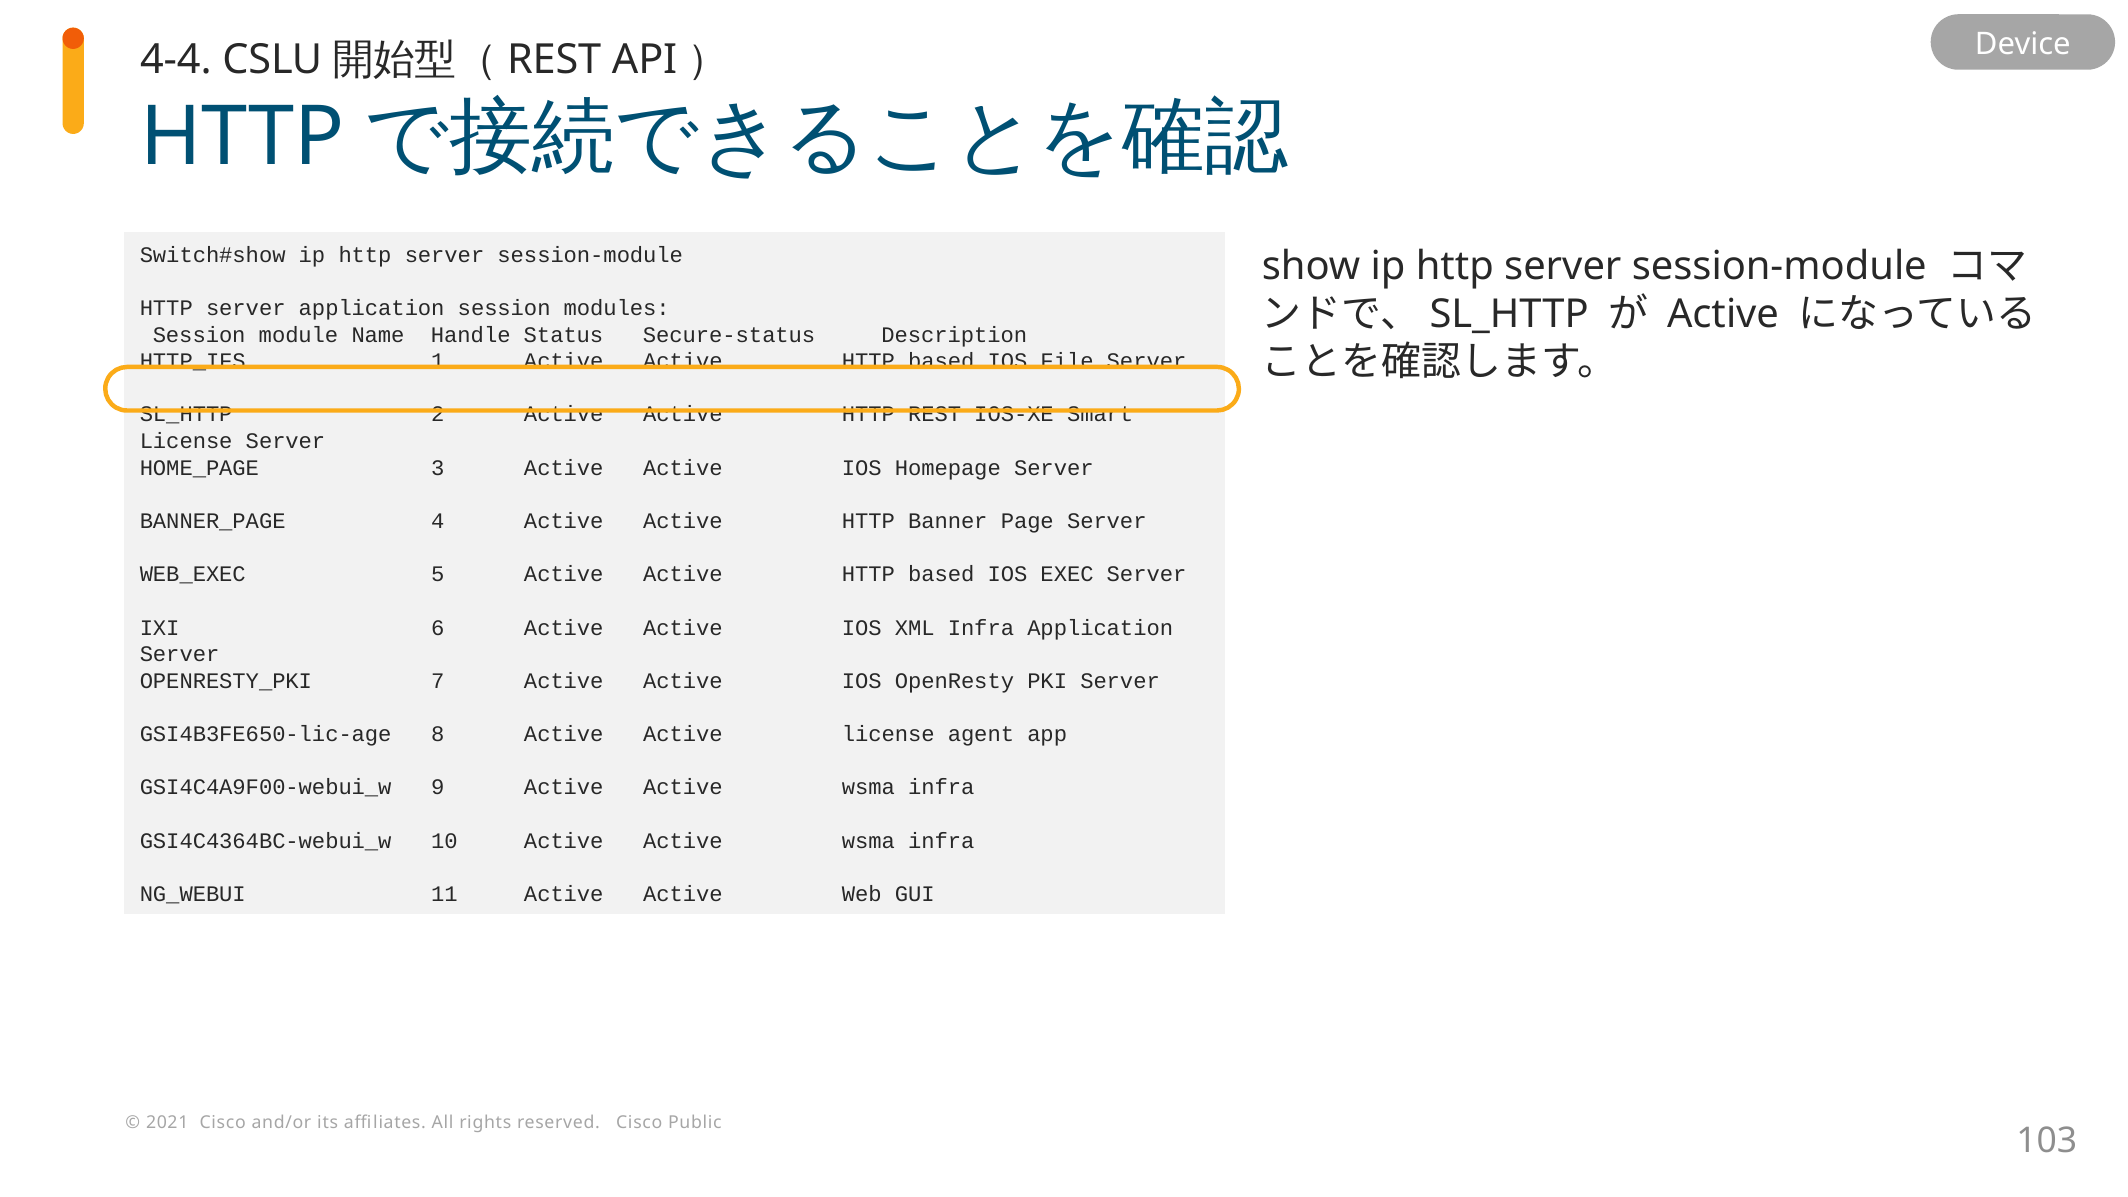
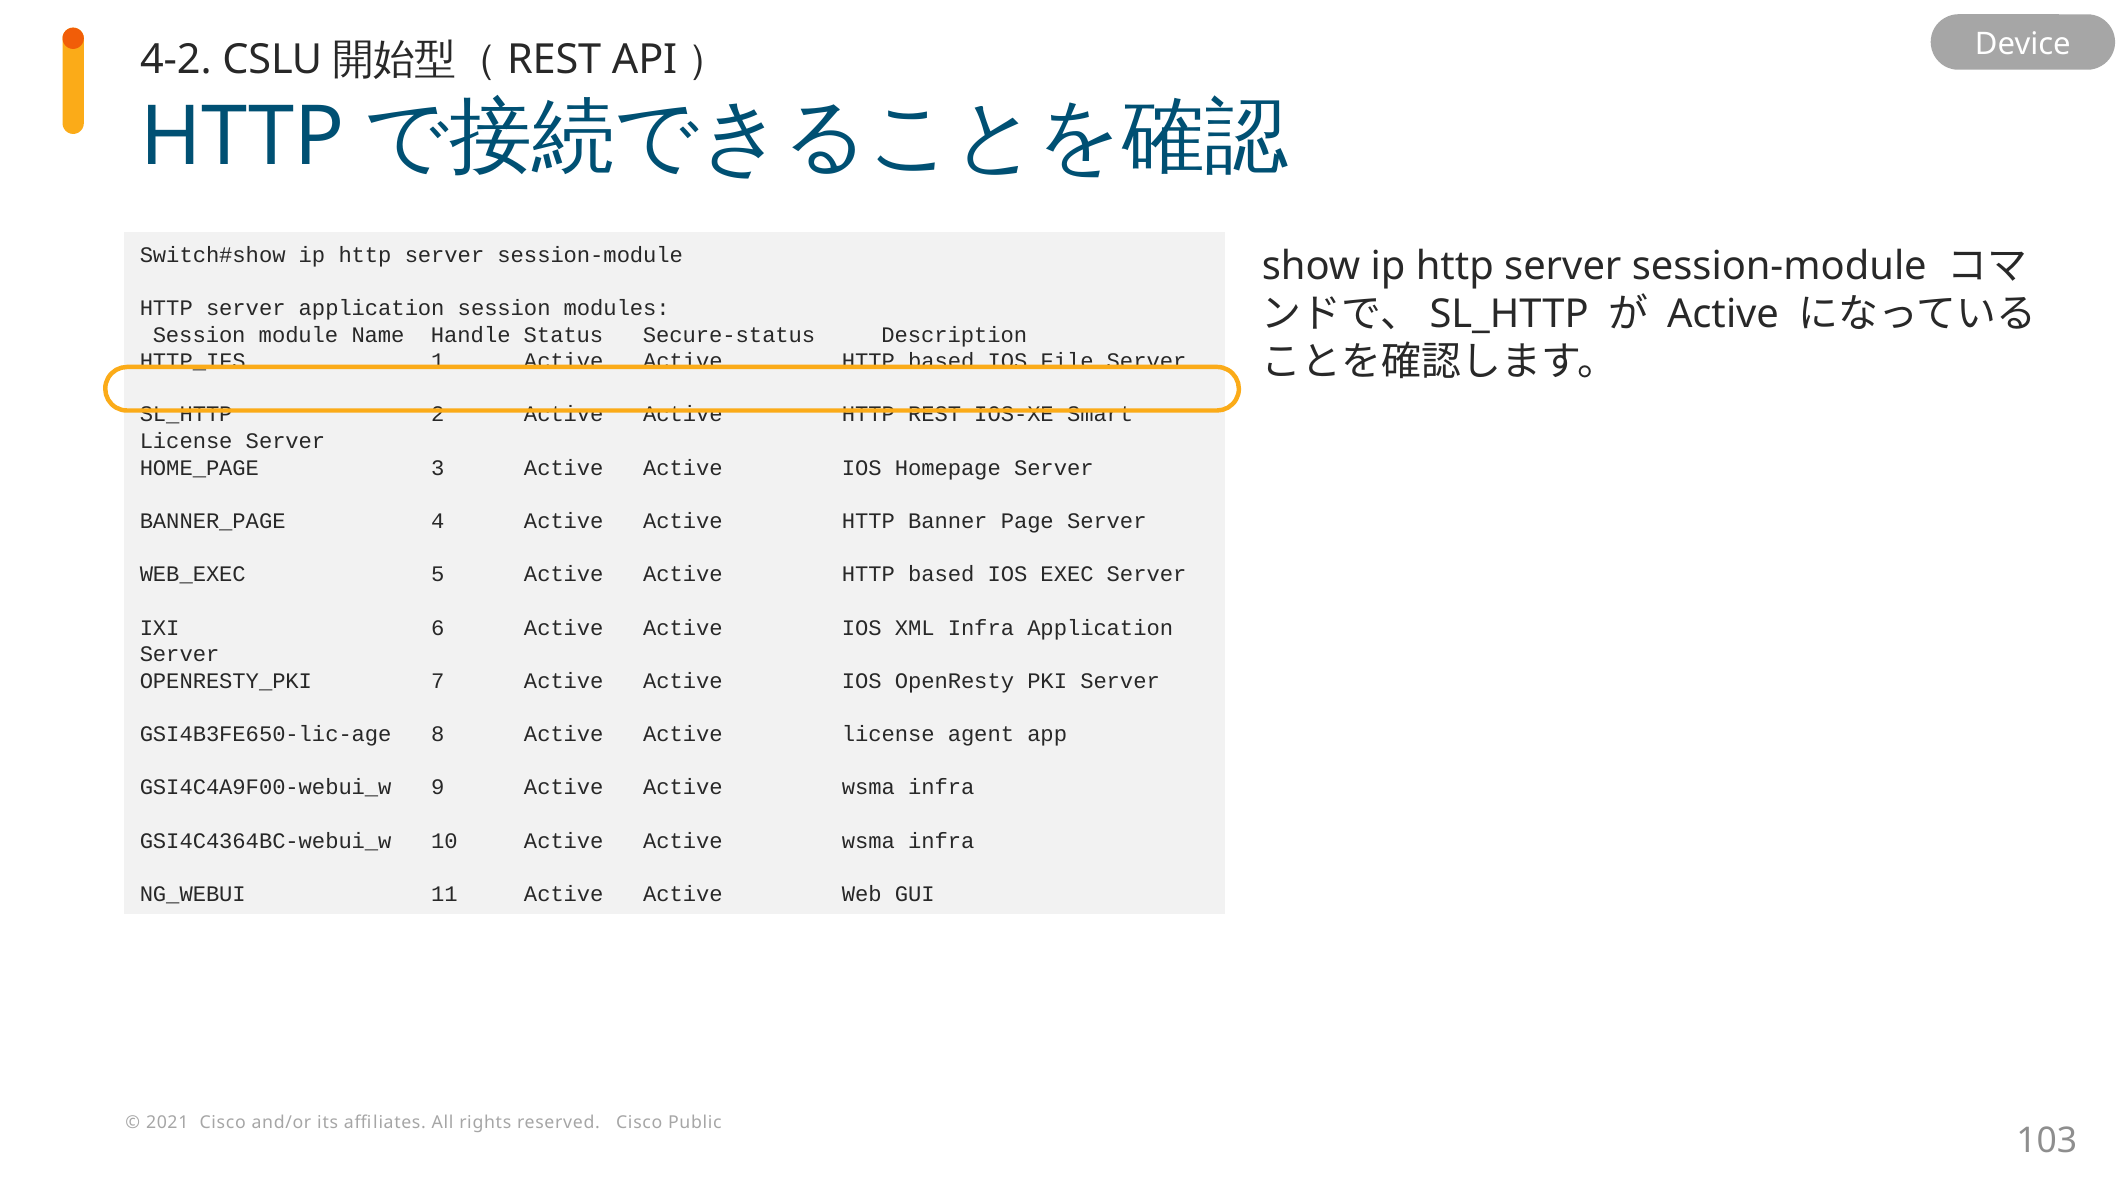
4-4: 4-4 -> 4-2 (176, 60)
